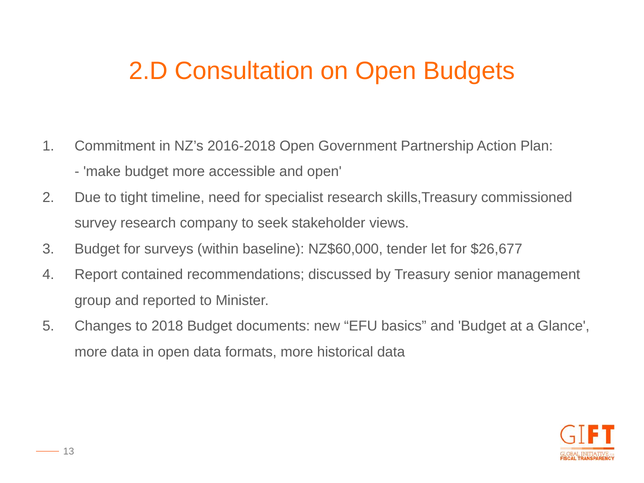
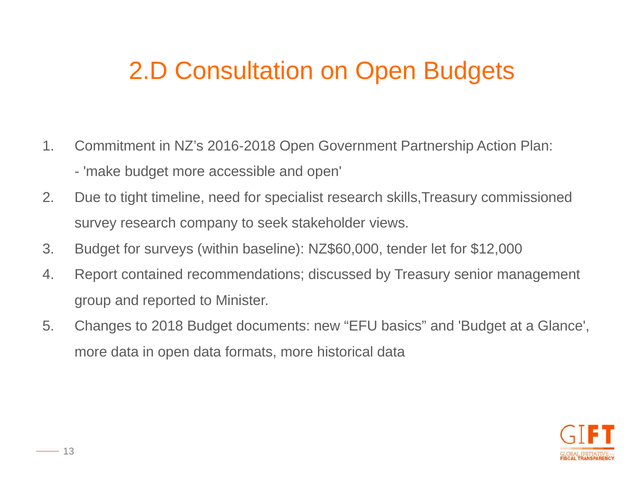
$26,677: $26,677 -> $12,000 (497, 249)
